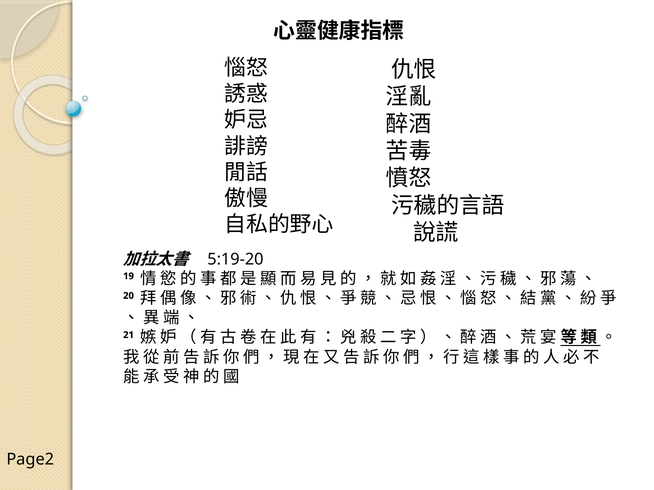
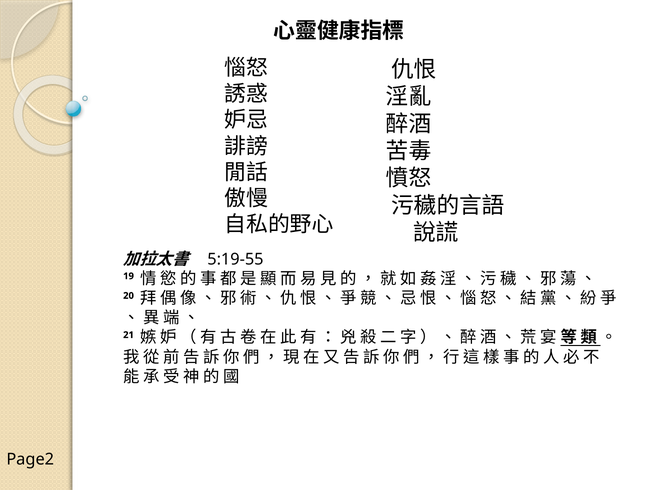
5:19-20: 5:19-20 -> 5:19-55 (235, 259)
